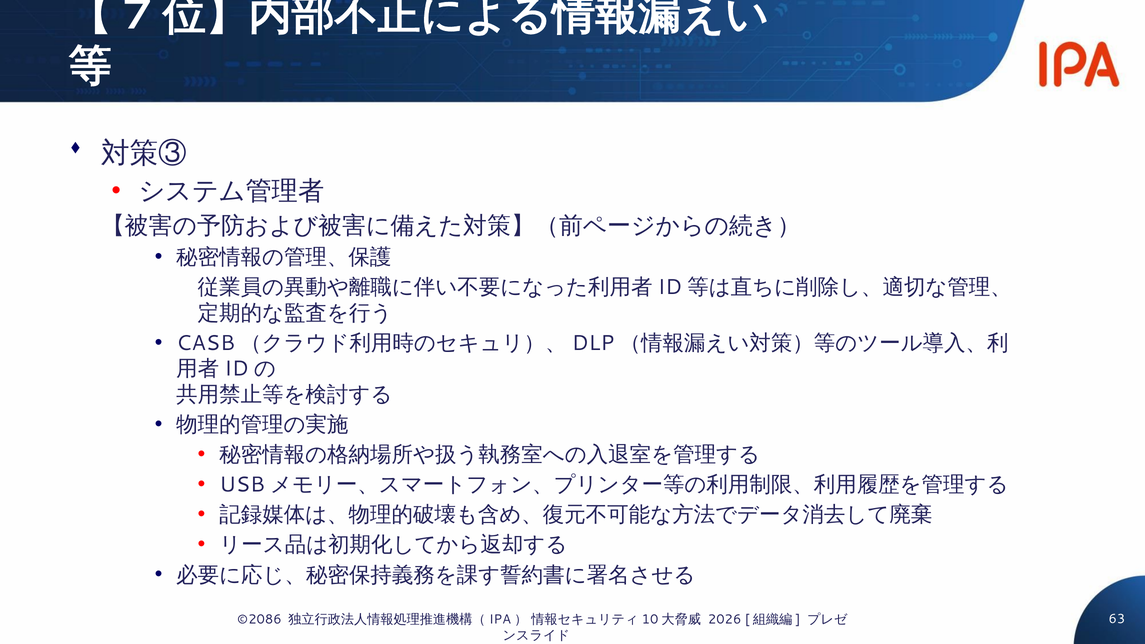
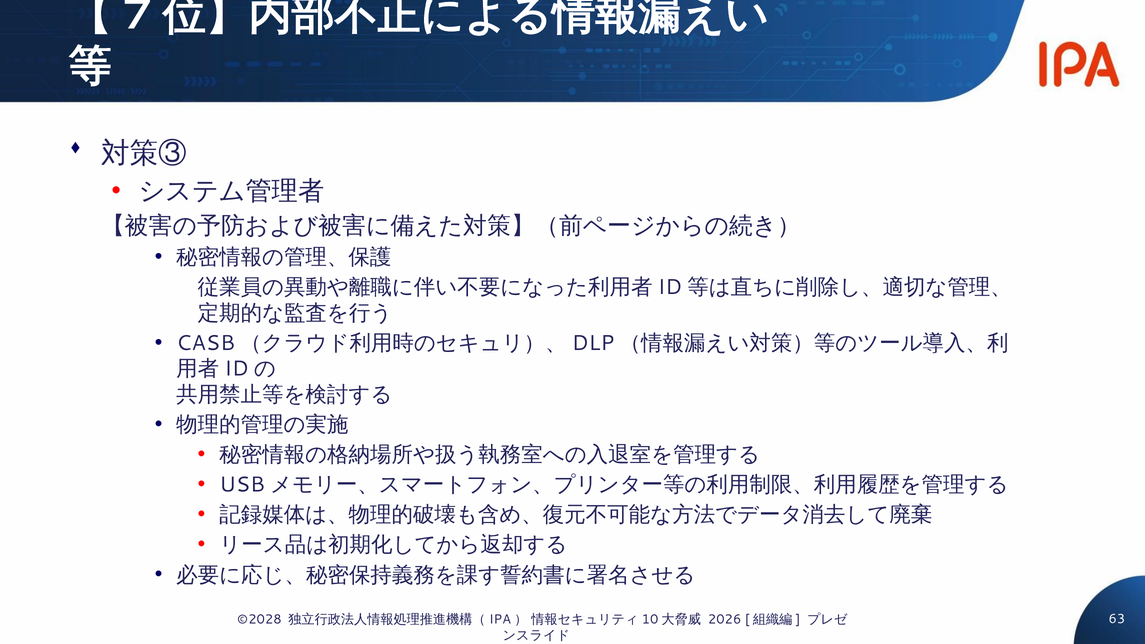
©2086: ©2086 -> ©2028 (259, 620)
